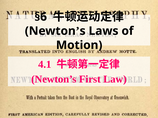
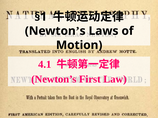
§6: §6 -> §1 (41, 17)
